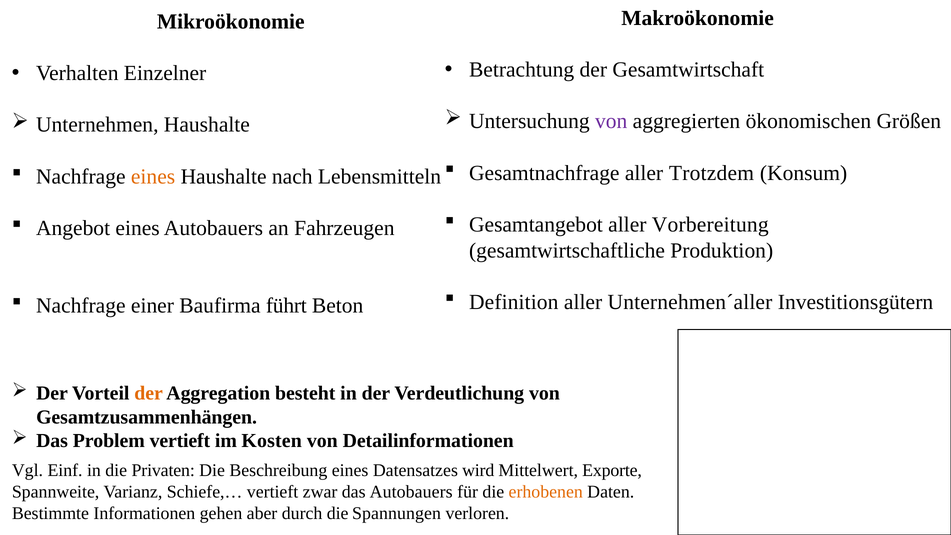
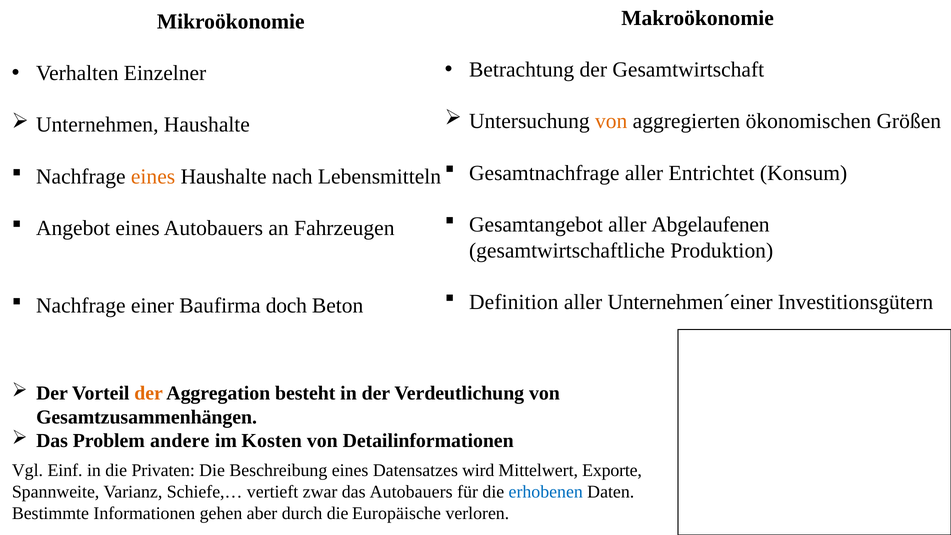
von colour: purple -> orange (611, 121)
Trotzdem: Trotzdem -> Entrichtet (712, 173)
Vorbereitung: Vorbereitung -> Abgelaufenen (710, 225)
Unternehmen´aller: Unternehmen´aller -> Unternehmen´einer (690, 302)
führt: führt -> doch (286, 306)
Problem vertieft: vertieft -> andere (180, 441)
erhobenen colour: orange -> blue (546, 492)
Spannungen: Spannungen -> Europäische (396, 513)
